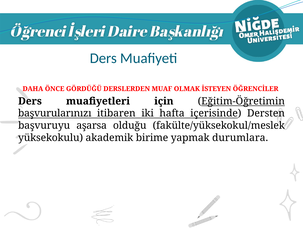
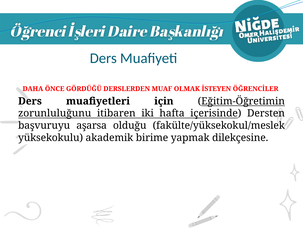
başvurularınızı: başvurularınızı -> zorunluluğunu (55, 113)
durumlara: durumlara -> dilekçesine (240, 137)
